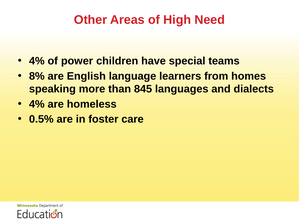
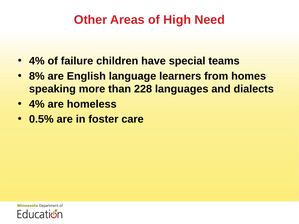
power: power -> failure (77, 61)
845: 845 -> 228 (143, 89)
